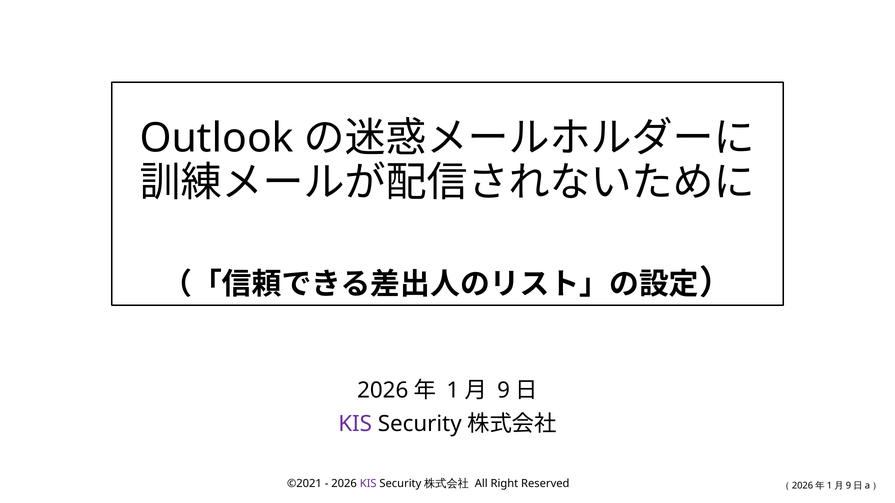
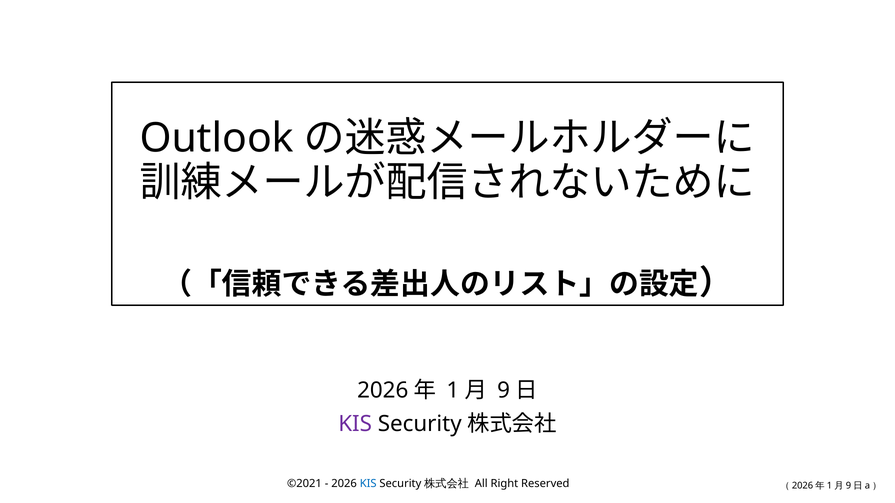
KIS colour: purple -> blue (368, 484)
